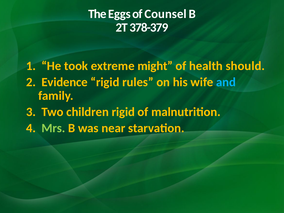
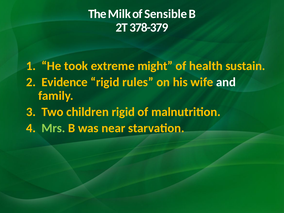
Eggs: Eggs -> Milk (119, 14)
Counsel: Counsel -> Sensible (166, 14)
should: should -> sustain (245, 66)
and colour: light blue -> white (226, 82)
